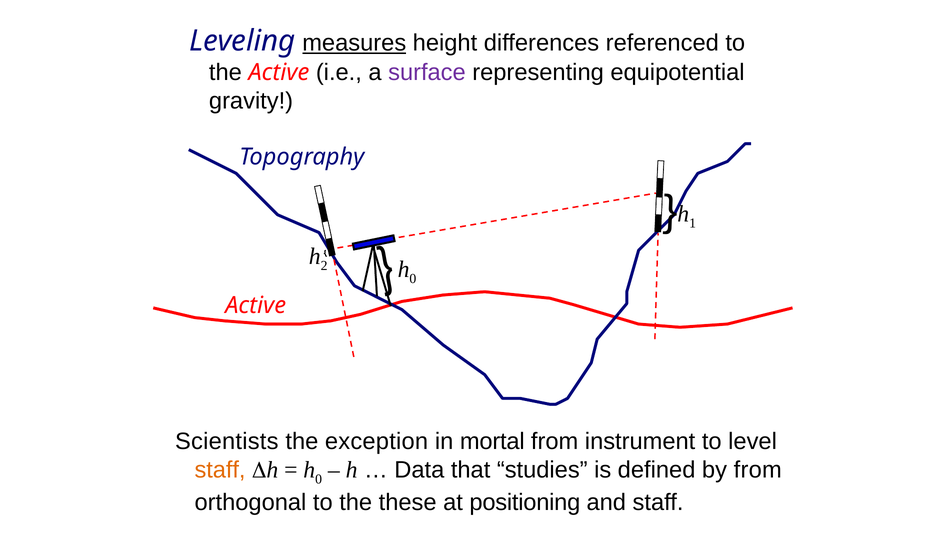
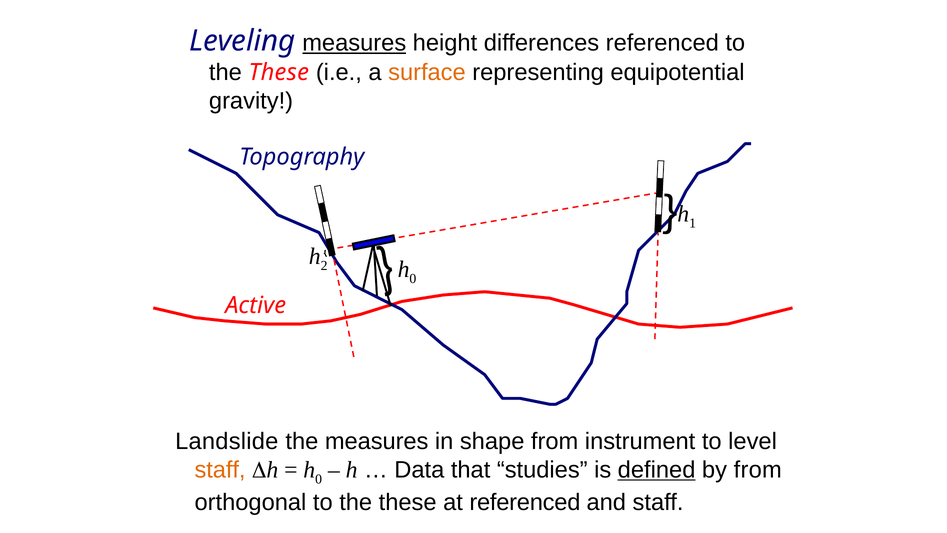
Active: Active -> These (279, 72)
surface colour: purple -> orange (427, 72)
Scientists: Scientists -> Landslide (227, 441)
the exception: exception -> measures (377, 441)
mortal: mortal -> shape (492, 441)
defined underline: none -> present (657, 470)
at positioning: positioning -> referenced (525, 502)
